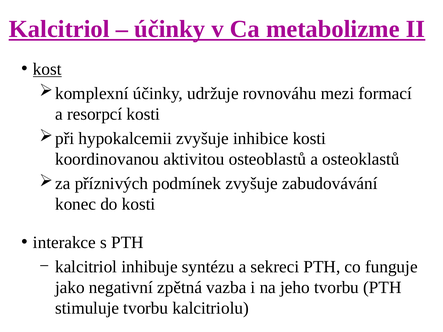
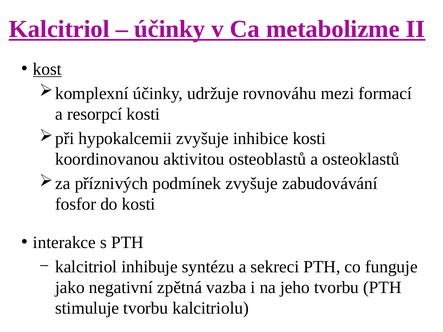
konec: konec -> fosfor (76, 204)
